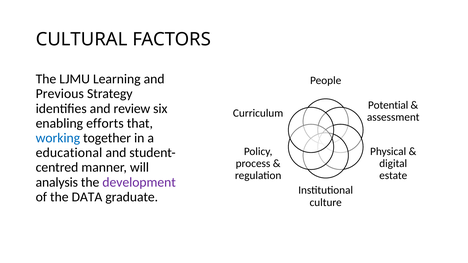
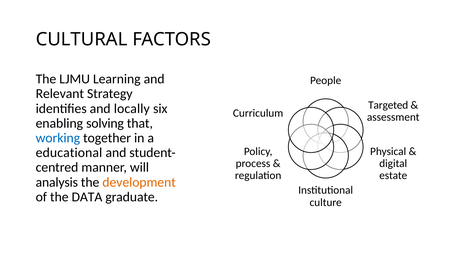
Previous: Previous -> Relevant (60, 94)
Potential: Potential -> Targeted (388, 105)
review: review -> locally (132, 109)
efforts: efforts -> solving (105, 123)
development colour: purple -> orange (139, 182)
